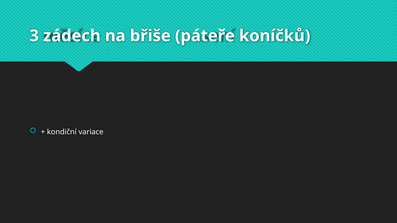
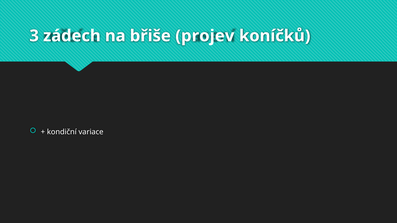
páteře: páteře -> projev (205, 36)
